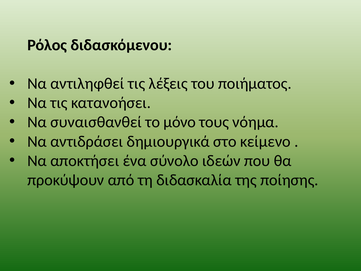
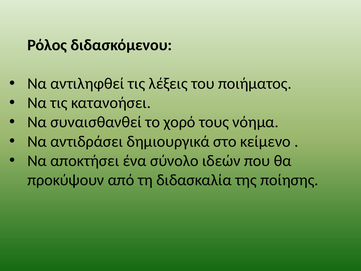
μόνο: μόνο -> χορό (180, 122)
